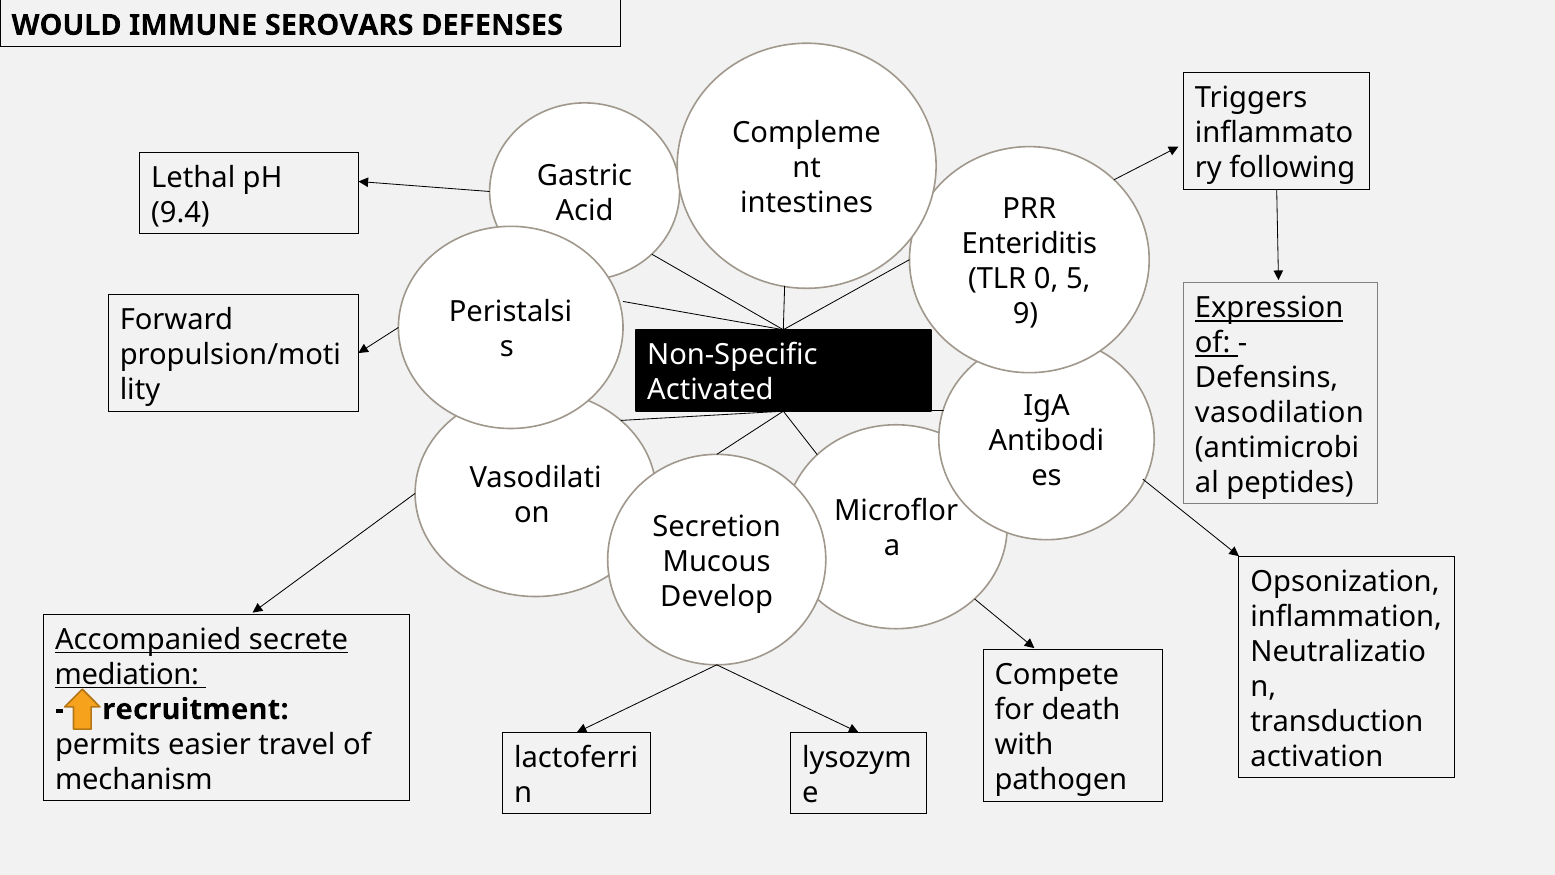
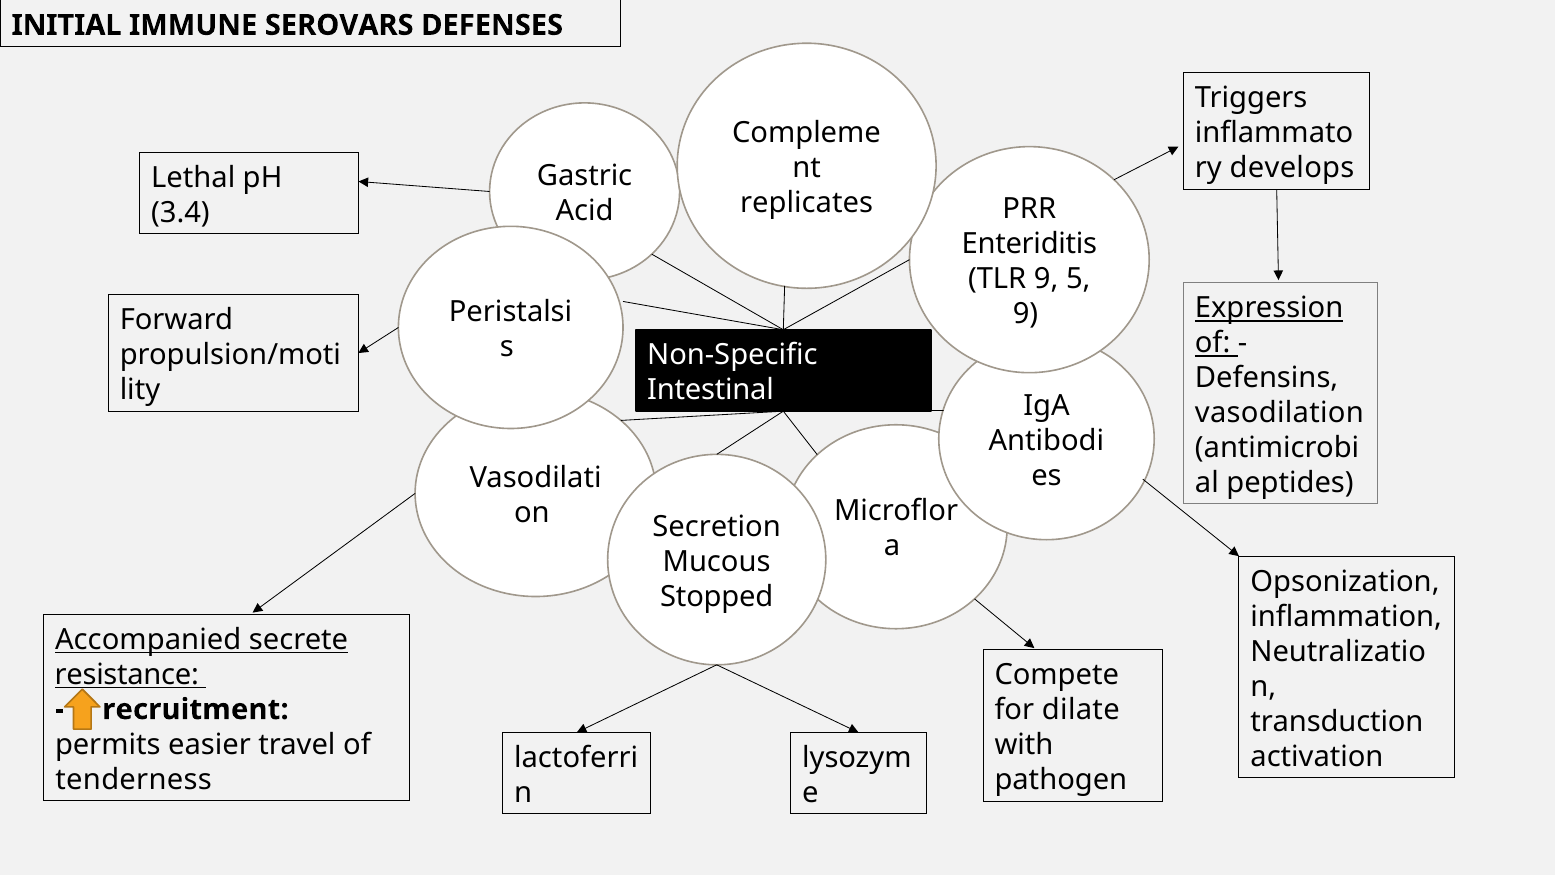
WOULD: WOULD -> INITIAL (67, 25)
following: following -> develops (1292, 168)
intestines: intestines -> replicates (807, 203)
9.4: 9.4 -> 3.4 (180, 212)
TLR 0: 0 -> 9 (1046, 279)
Activated: Activated -> Intestinal (711, 390)
Develop: Develop -> Stopped (717, 596)
mediation: mediation -> resistance (127, 674)
death: death -> dilate (1081, 710)
mechanism: mechanism -> tenderness (134, 779)
